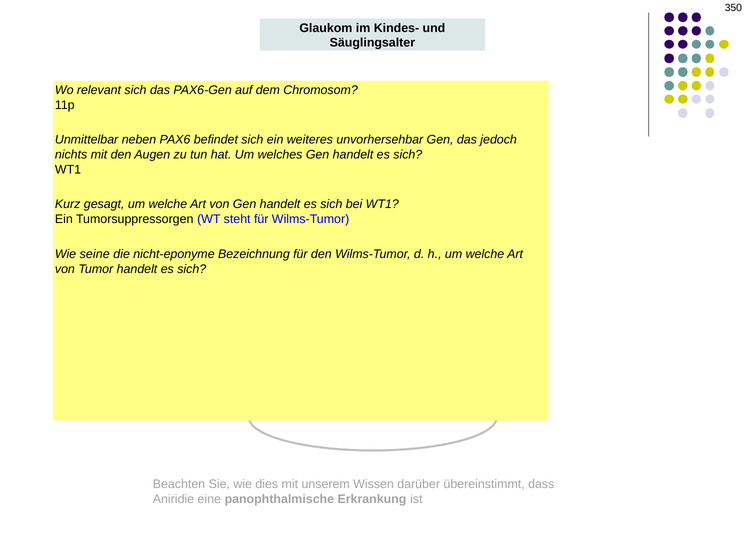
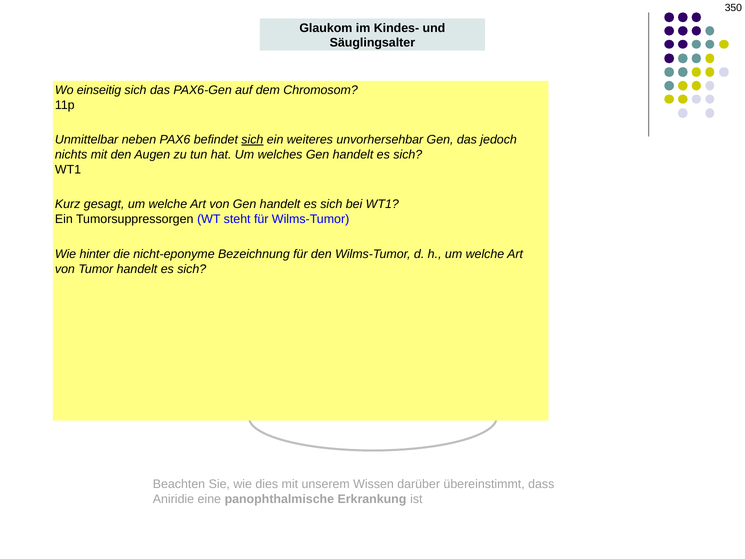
relevant: relevant -> einseitig (99, 90)
sich underline: none -> present (252, 140)
seine: seine -> hinter (95, 254)
